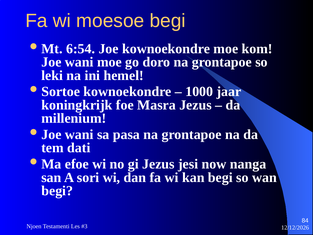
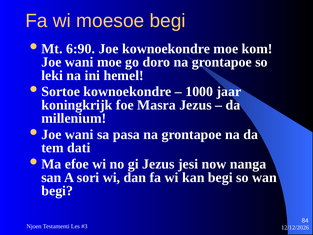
6:54: 6:54 -> 6:90 (81, 49)
